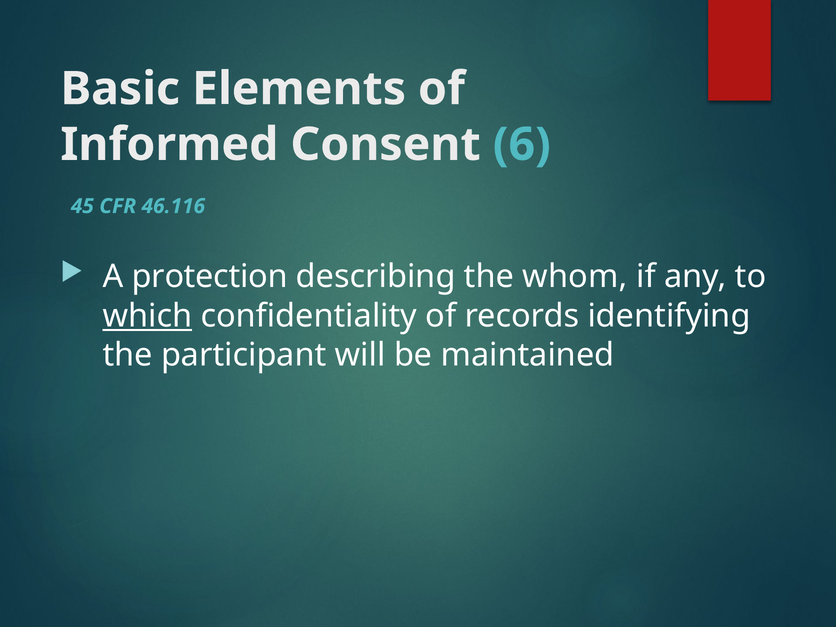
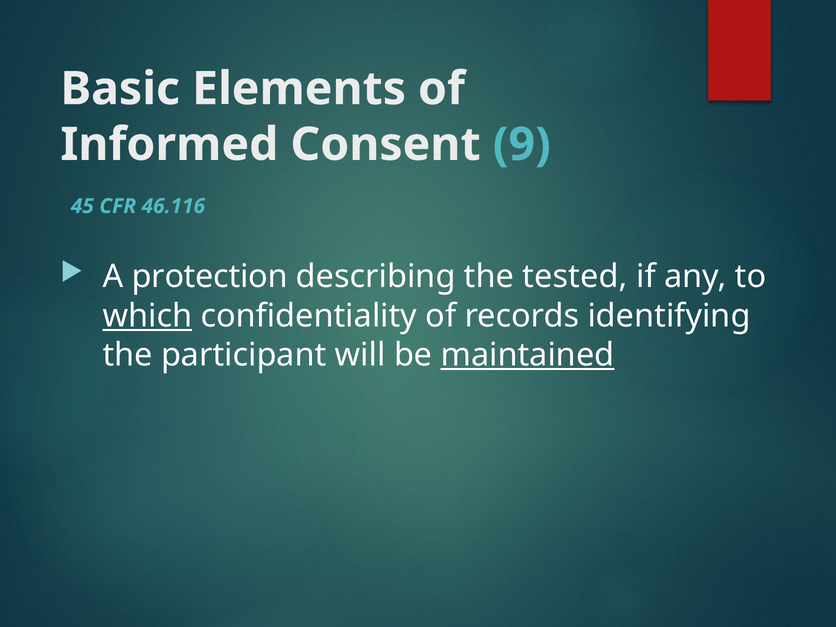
6: 6 -> 9 (522, 145)
whom: whom -> tested (575, 277)
maintained underline: none -> present (528, 355)
